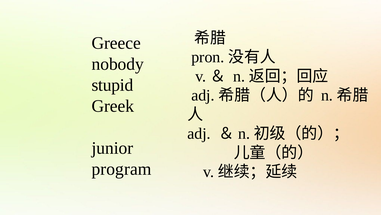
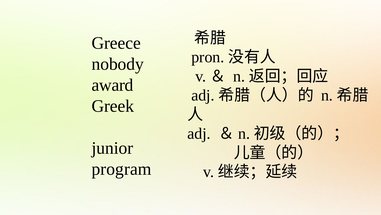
stupid: stupid -> award (112, 85)
